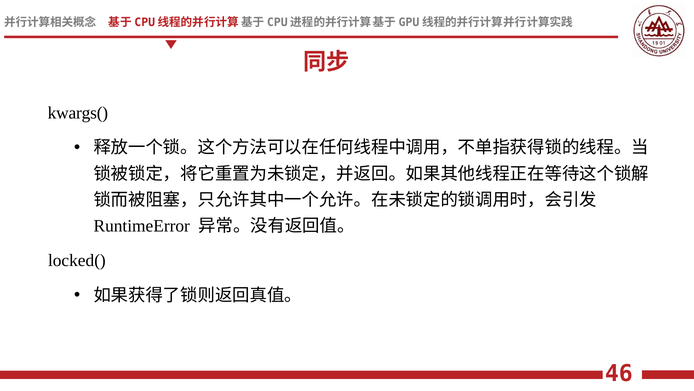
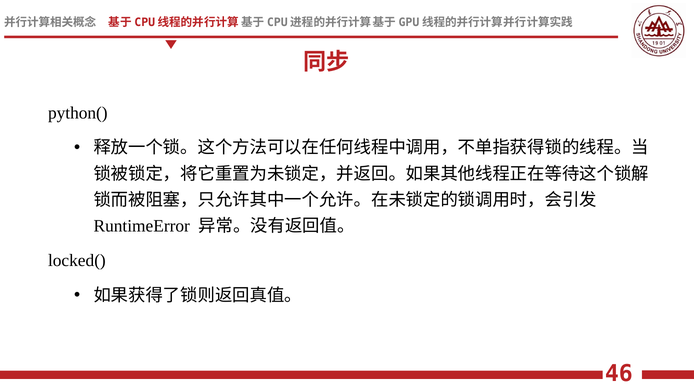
kwargs(: kwargs( -> python( (78, 113)
